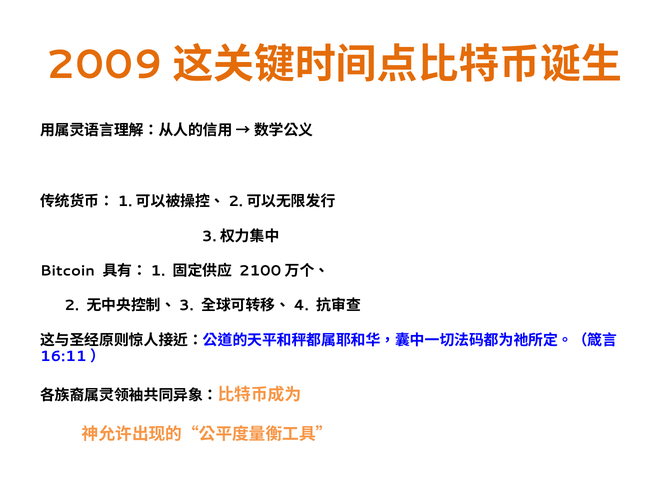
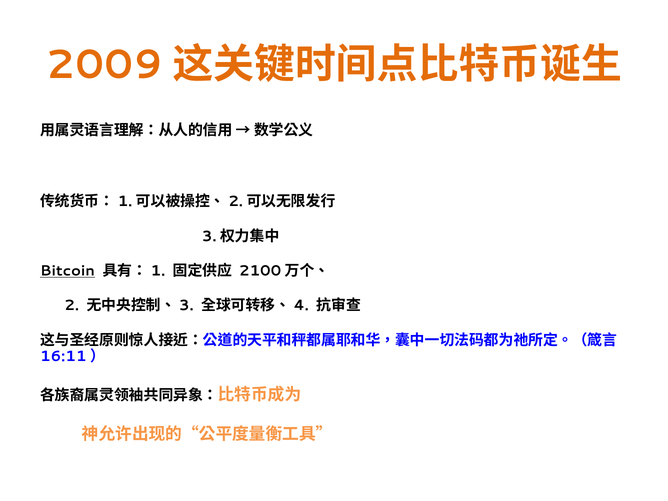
Bitcoin underline: none -> present (68, 271)
